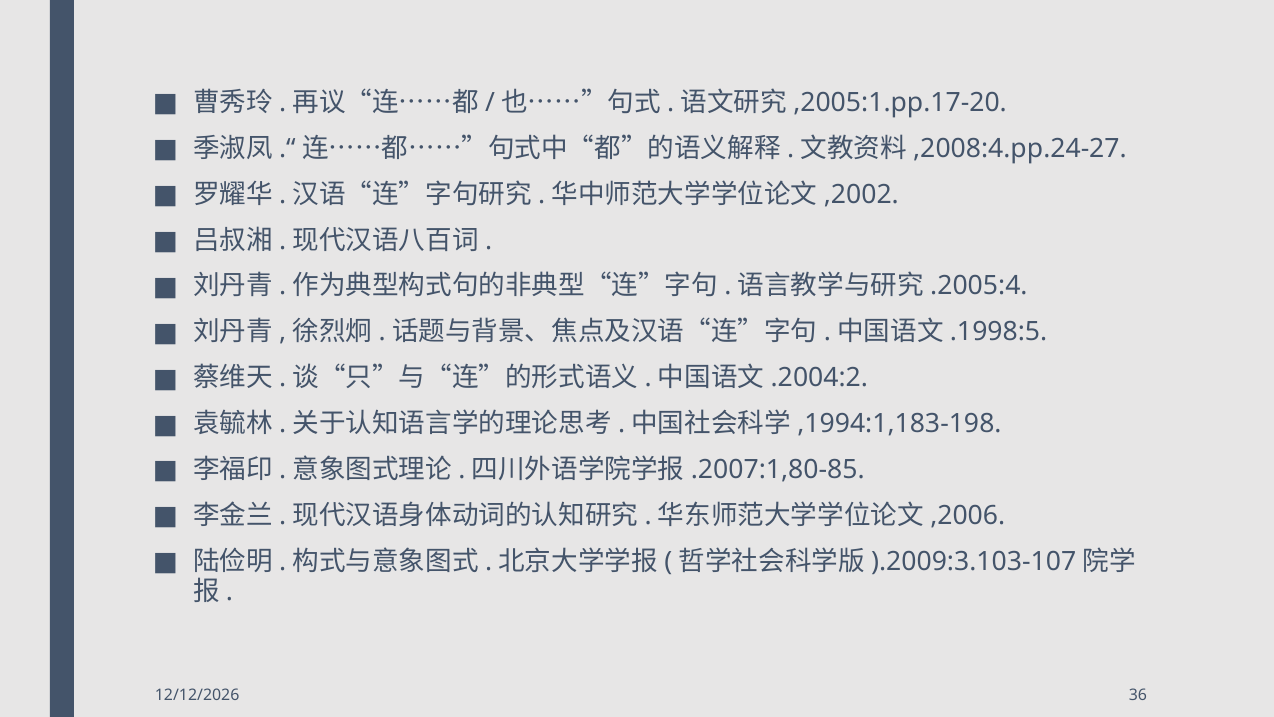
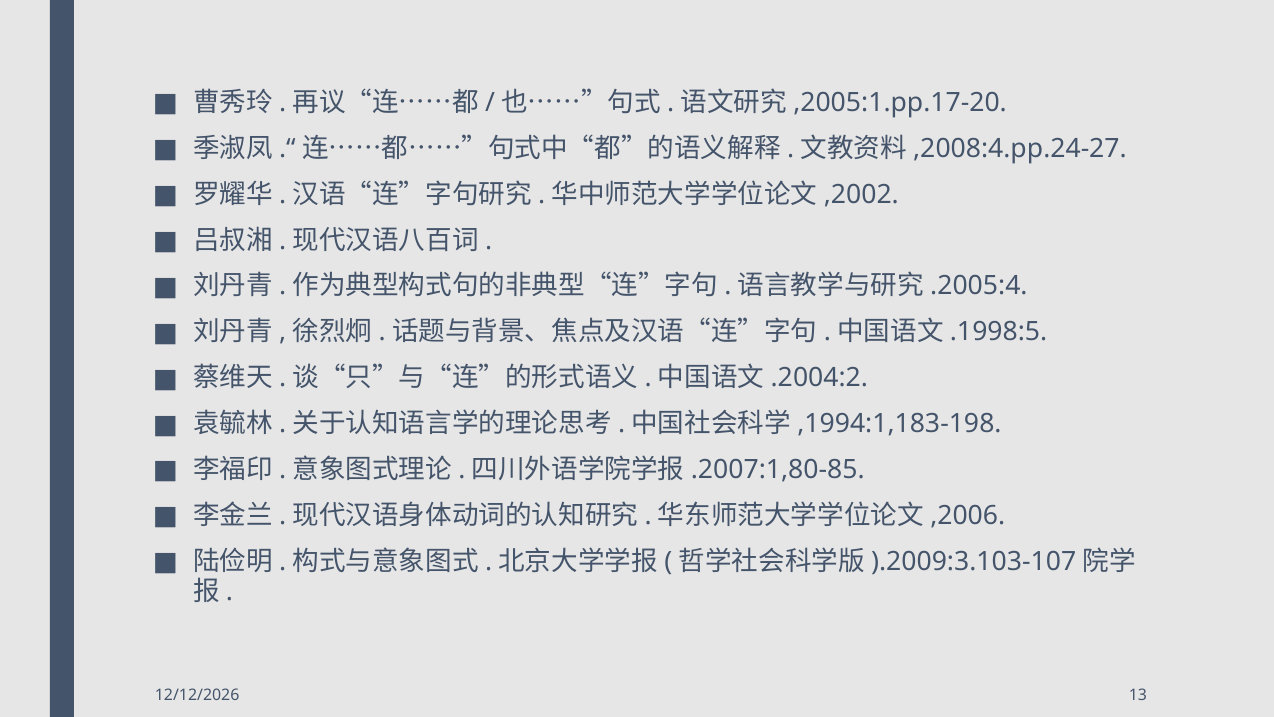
36: 36 -> 13 (1138, 695)
